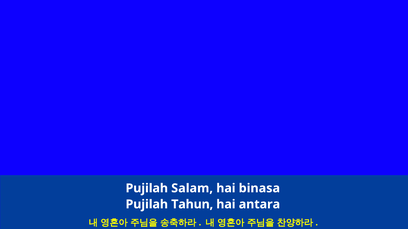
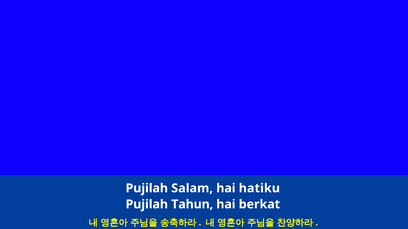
binasa: binasa -> hatiku (259, 189)
antara: antara -> berkat (259, 205)
